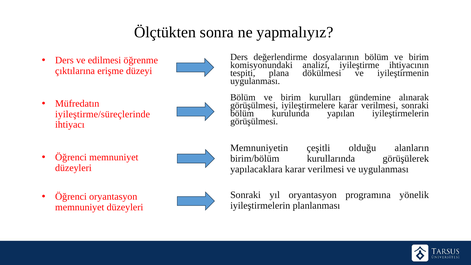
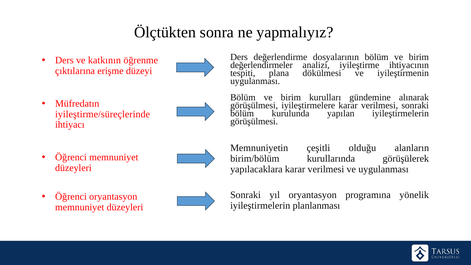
edilmesi: edilmesi -> katkının (104, 60)
komisyonundaki: komisyonundaki -> değerlendirmeler (261, 65)
